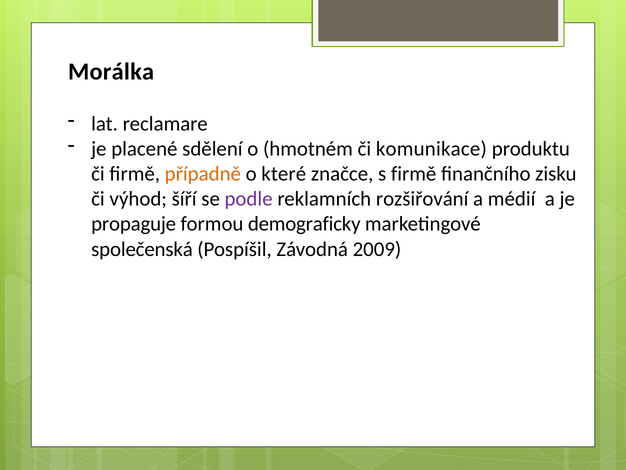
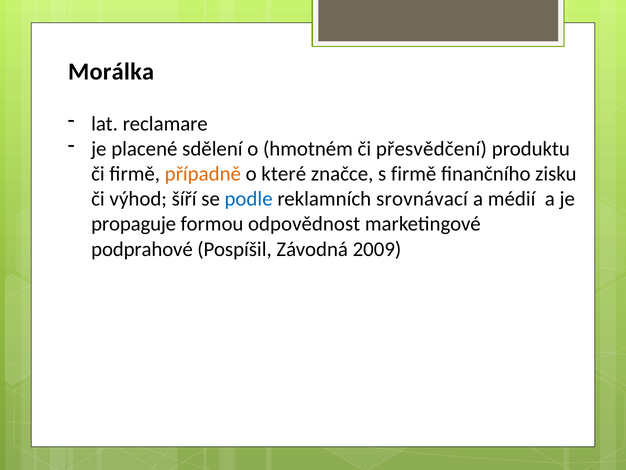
komunikace: komunikace -> přesvědčení (431, 149)
podle colour: purple -> blue (249, 199)
rozšiřování: rozšiřování -> srovnávací (422, 199)
demograficky: demograficky -> odpovědnost (304, 224)
společenská: společenská -> podprahové (142, 249)
